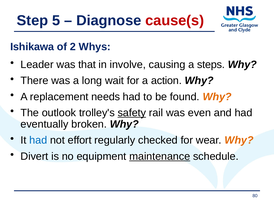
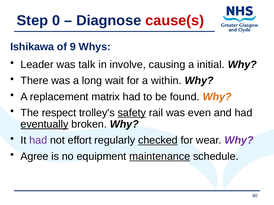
5: 5 -> 0 (56, 21)
2: 2 -> 9 (73, 47)
that: that -> talk (87, 65)
steps: steps -> initial (211, 65)
action: action -> within (166, 81)
needs: needs -> matrix (106, 97)
outlook: outlook -> respect (59, 113)
eventually underline: none -> present (44, 125)
had colour: blue -> purple (38, 141)
checked underline: none -> present (158, 141)
Why colour: orange -> purple (239, 141)
Divert: Divert -> Agree (34, 157)
